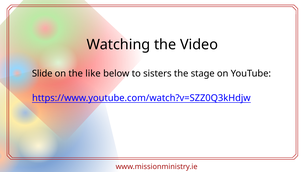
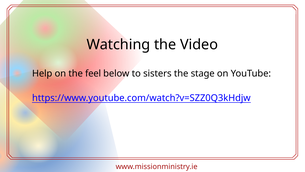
Slide: Slide -> Help (42, 73)
like: like -> feel (93, 73)
